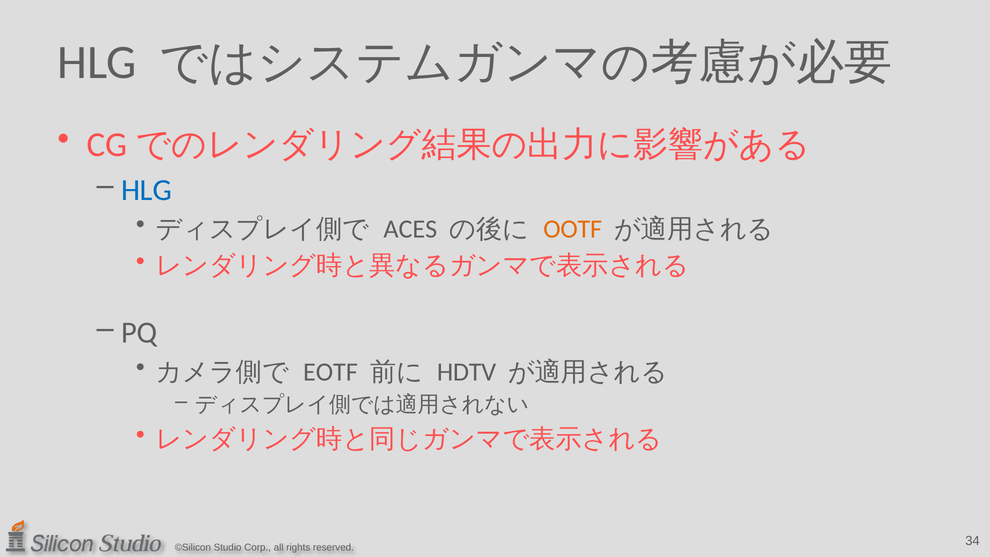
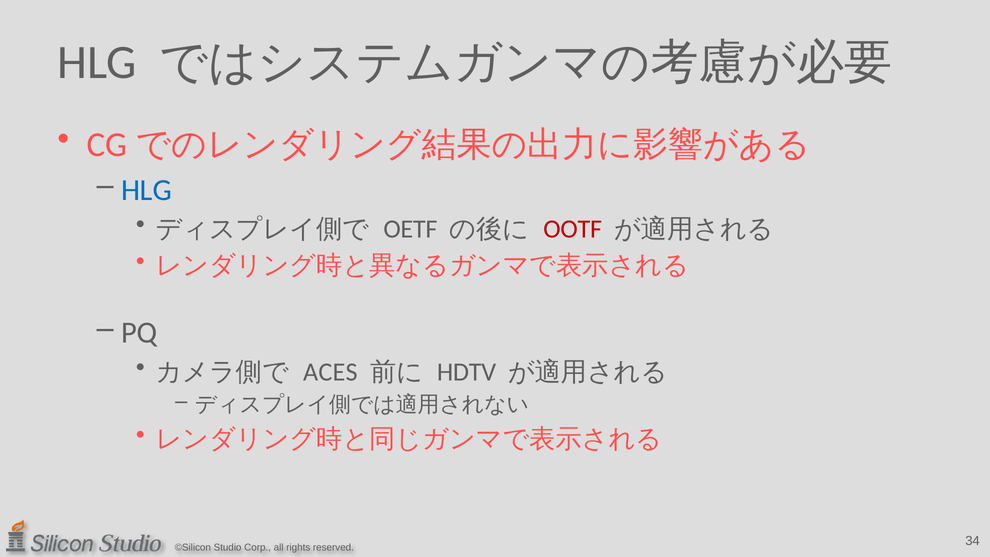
ACES: ACES -> OETF (410, 229)
OOTF colour: orange -> red (573, 229)
EOTF: EOTF -> ACES (330, 372)
